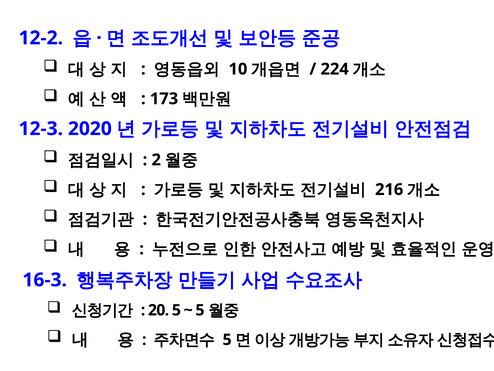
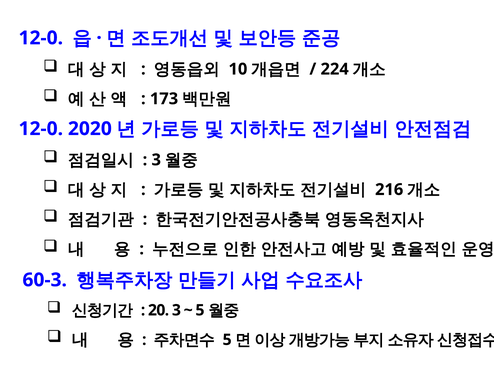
12-2: 12-2 -> 12-0 (41, 38)
12-3: 12-3 -> 12-0 (41, 129)
2: 2 -> 3 (156, 160)
16-3: 16-3 -> 60-3 (45, 280)
20 5: 5 -> 3 (176, 310)
